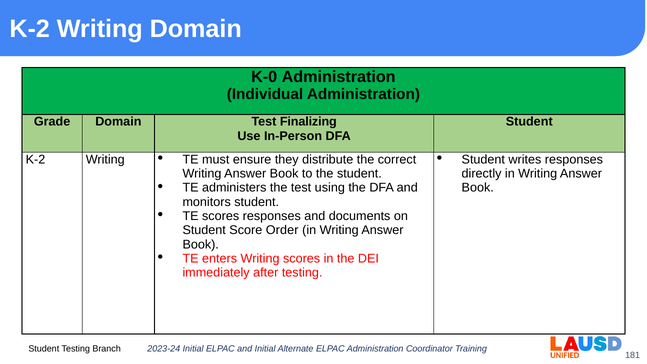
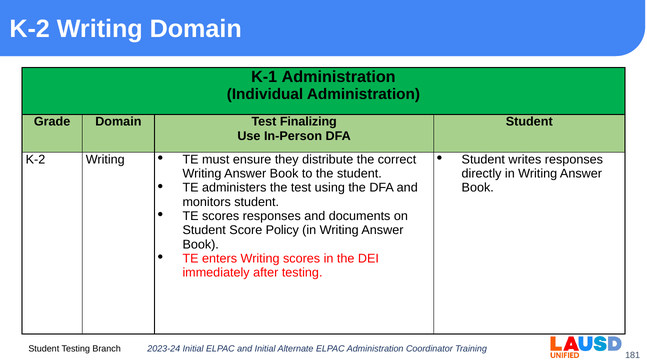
K-0: K-0 -> K-1 (264, 77)
Order: Order -> Policy (282, 230)
